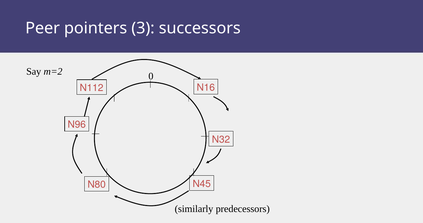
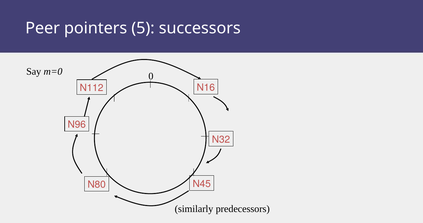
3: 3 -> 5 (143, 28)
m=2: m=2 -> m=0 (53, 72)
